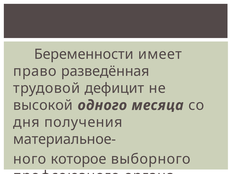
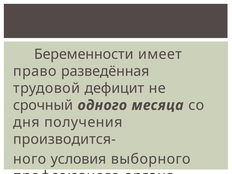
высокой: высокой -> срочный (43, 105)
материальное-: материальное- -> производится- (64, 139)
которое: которое -> условия (79, 159)
